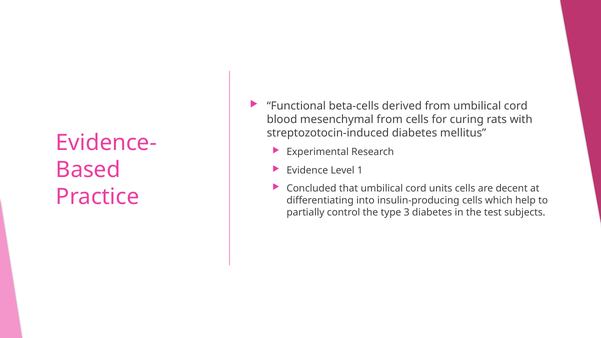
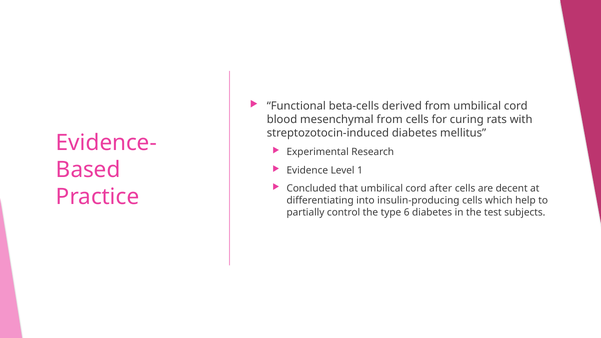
units: units -> after (441, 189)
3: 3 -> 6 (407, 213)
